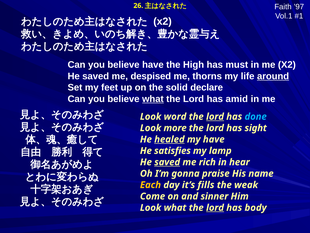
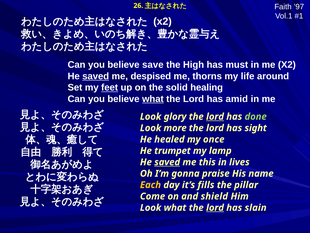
believe have: have -> save (153, 65)
saved underline: none -> present (96, 76)
around underline: present -> none (273, 76)
feet underline: none -> present (110, 87)
declare: declare -> healing (207, 87)
word: word -> glory (175, 116)
done colour: light blue -> light green (256, 116)
healed underline: present -> none (169, 139)
my have: have -> once (214, 139)
satisfies: satisfies -> trumpet (172, 150)
rich: rich -> this (207, 162)
hear: hear -> lives (239, 162)
weak: weak -> pillar (246, 185)
sinner: sinner -> shield (214, 196)
body: body -> slain (256, 207)
